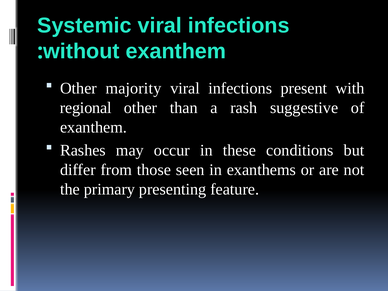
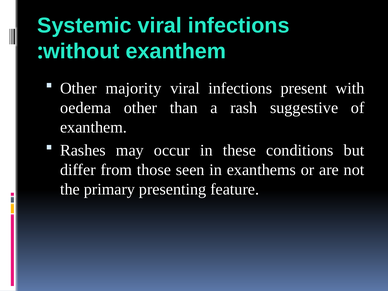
regional: regional -> oedema (86, 108)
